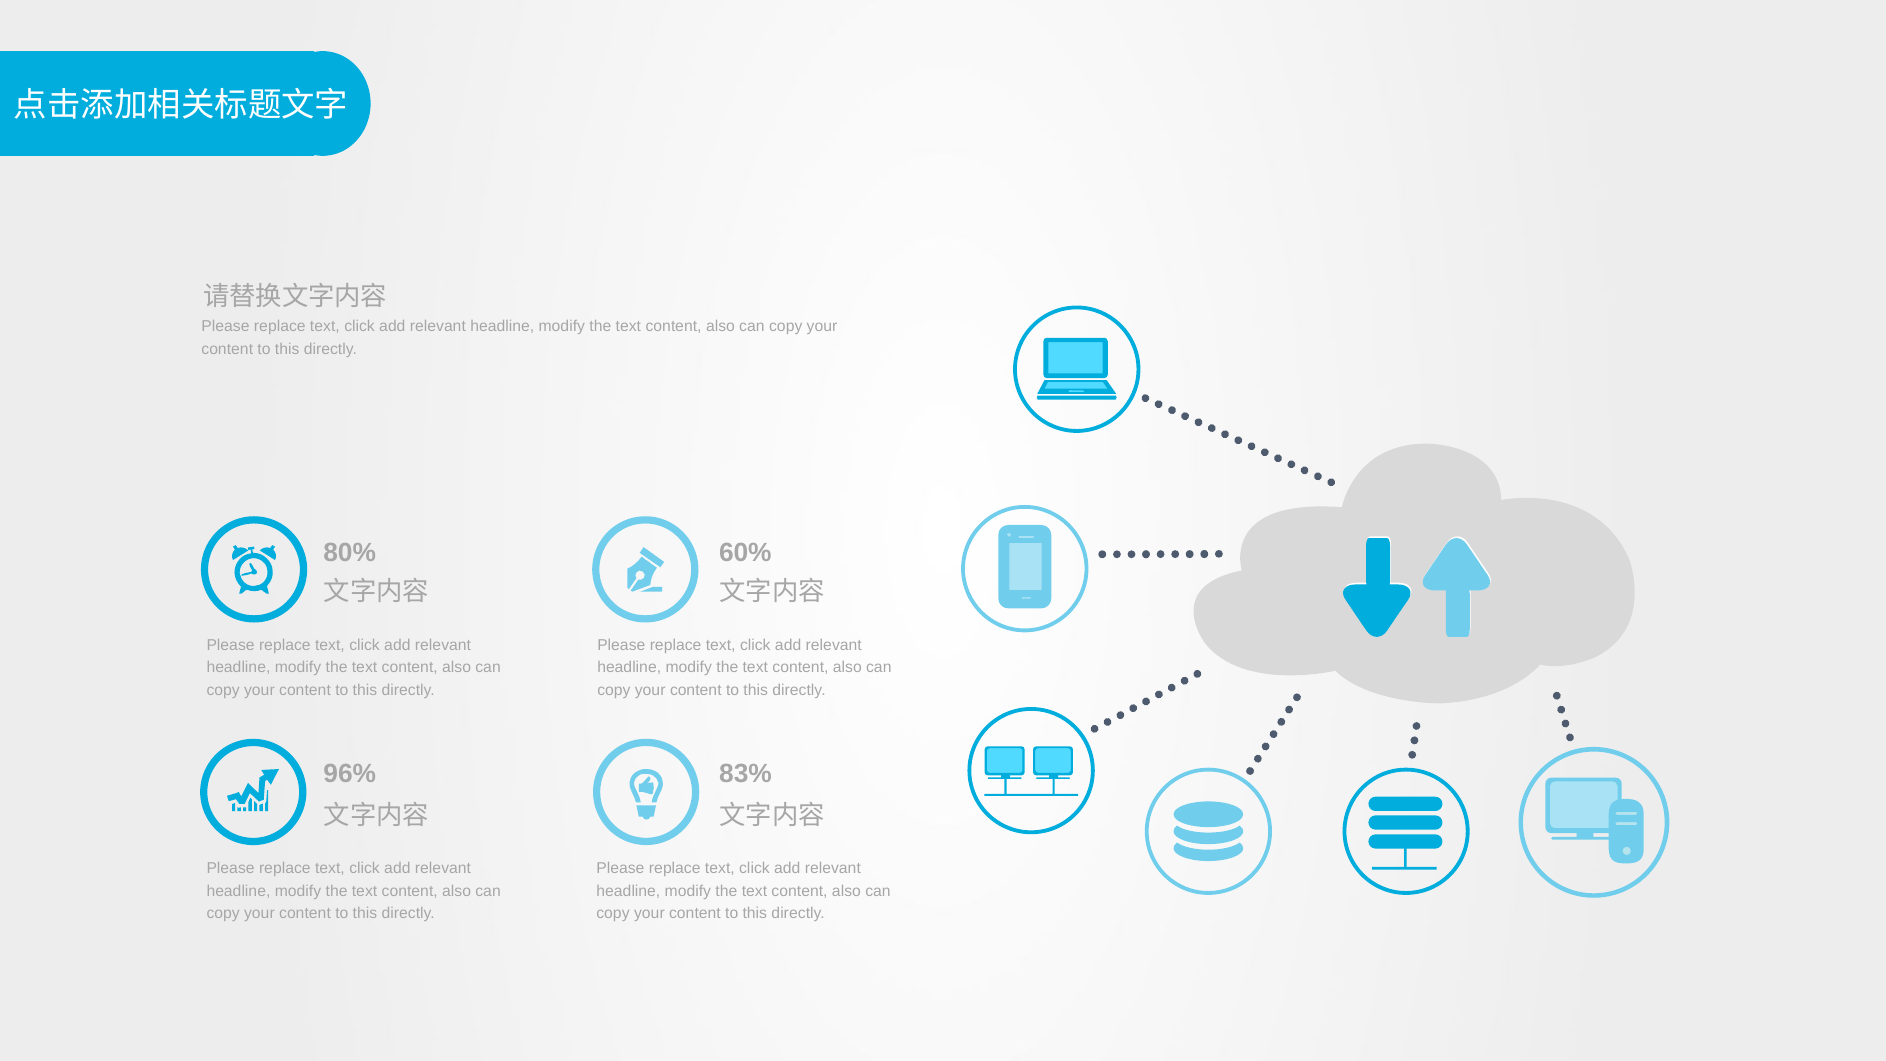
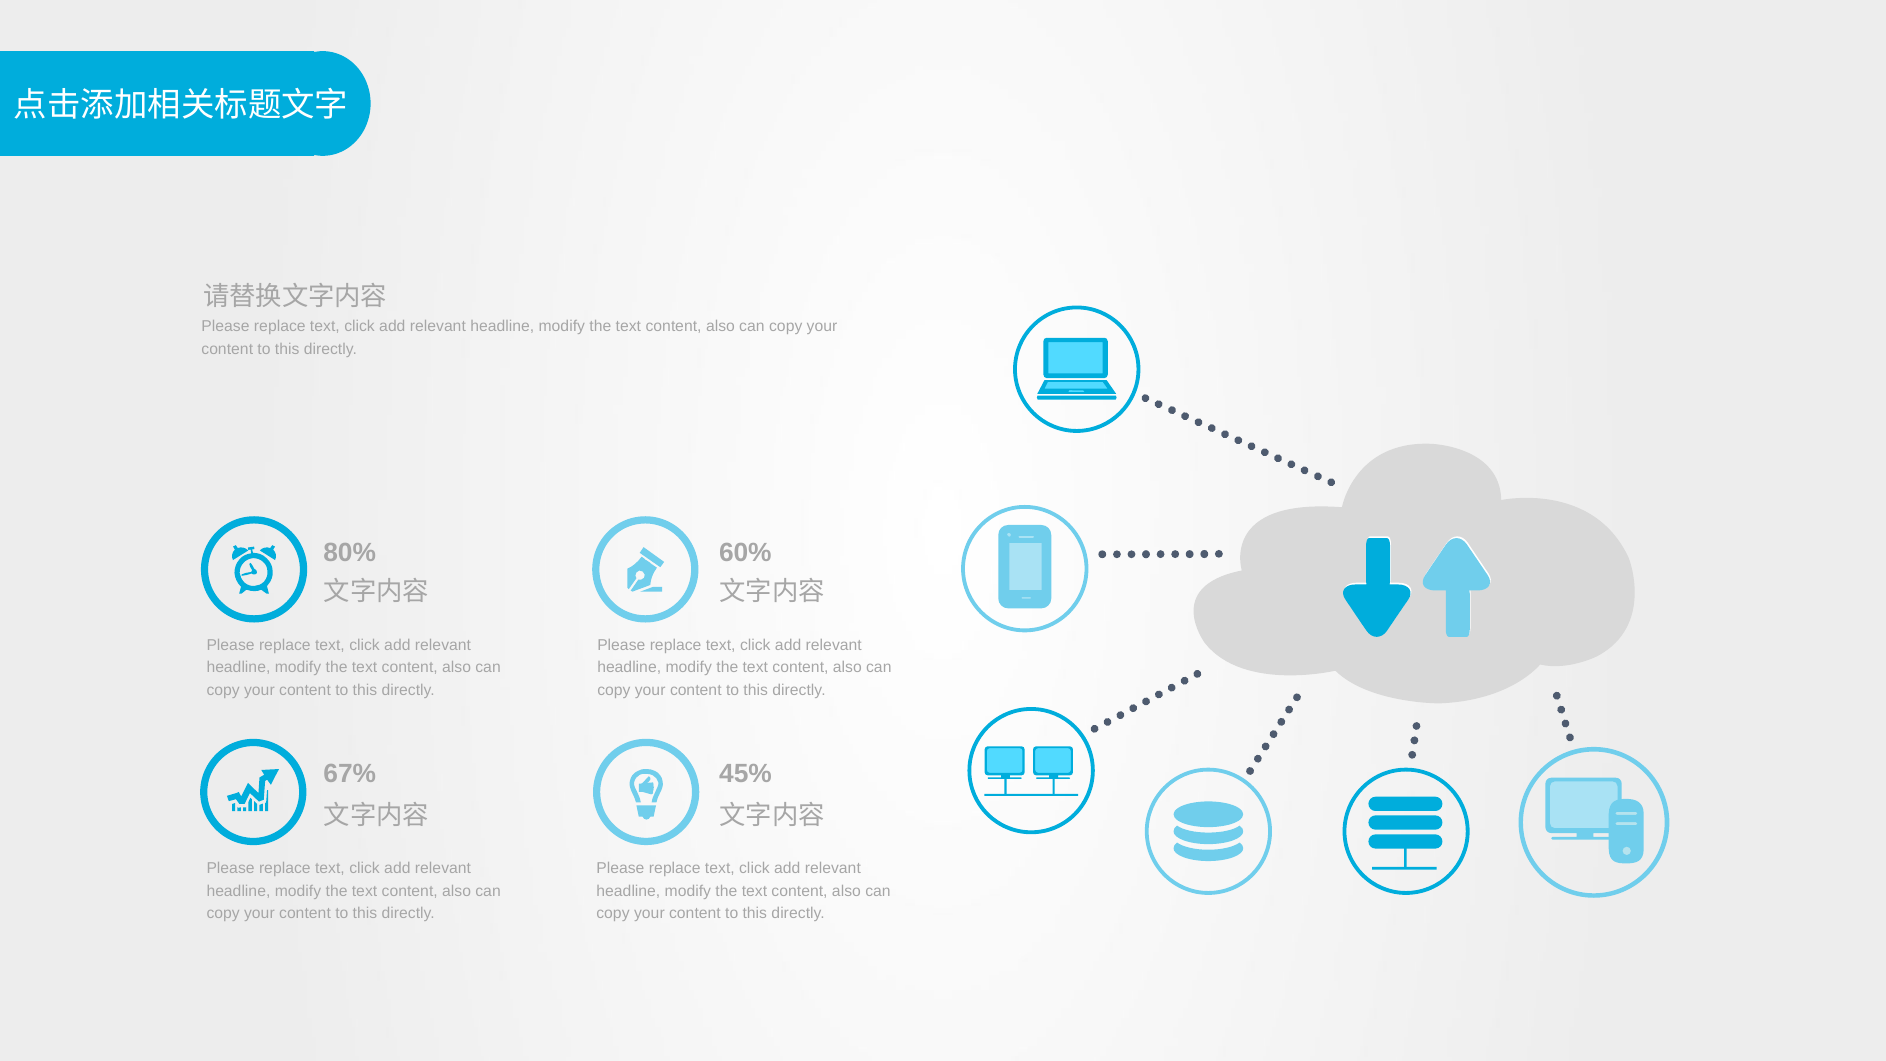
96%: 96% -> 67% (350, 774)
83%: 83% -> 45% (745, 774)
